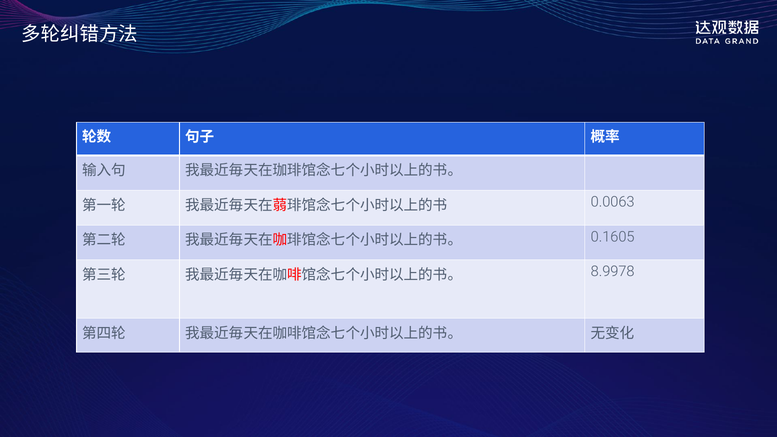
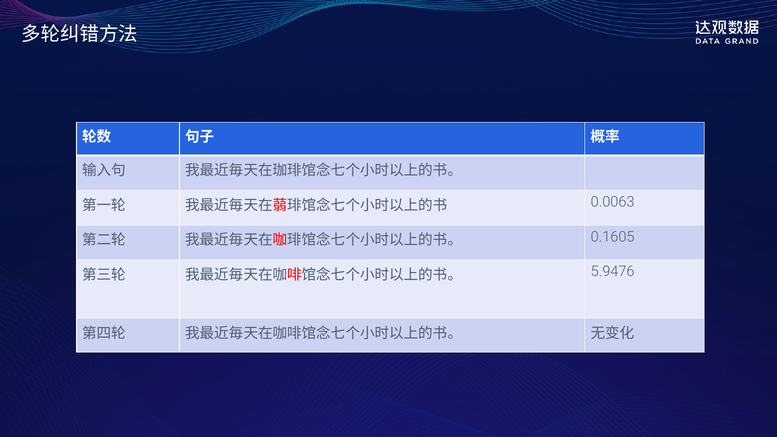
8.9978: 8.9978 -> 5.9476 (613, 272)
